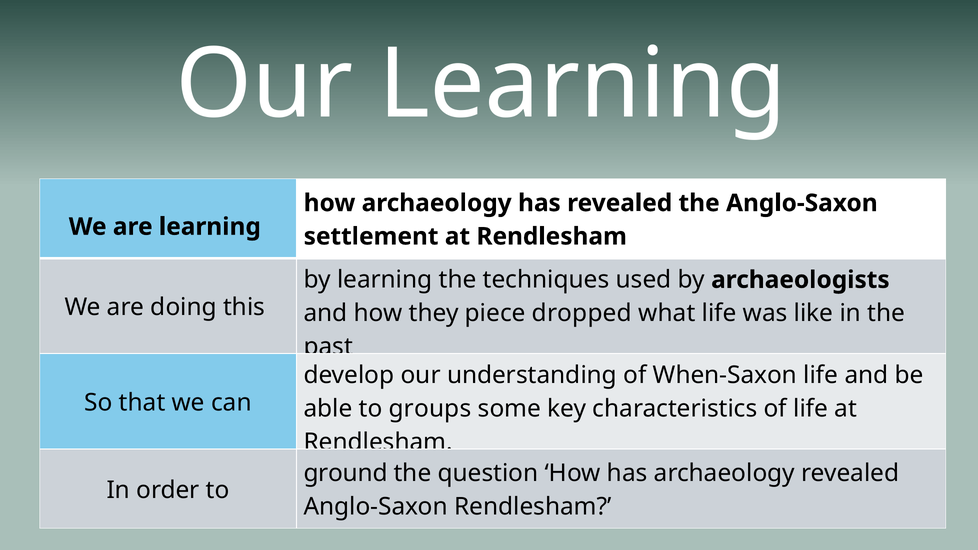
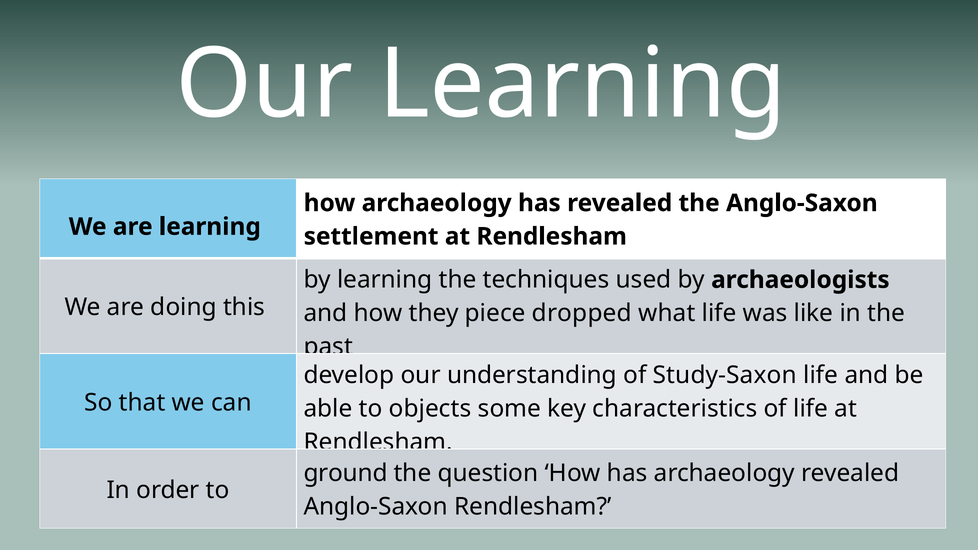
When-Saxon: When-Saxon -> Study-Saxon (725, 375)
groups: groups -> objects (430, 409)
